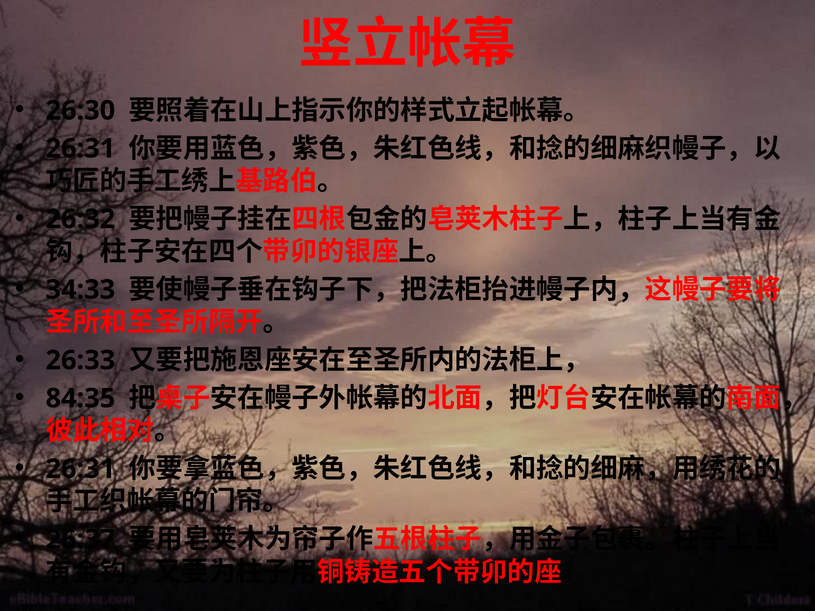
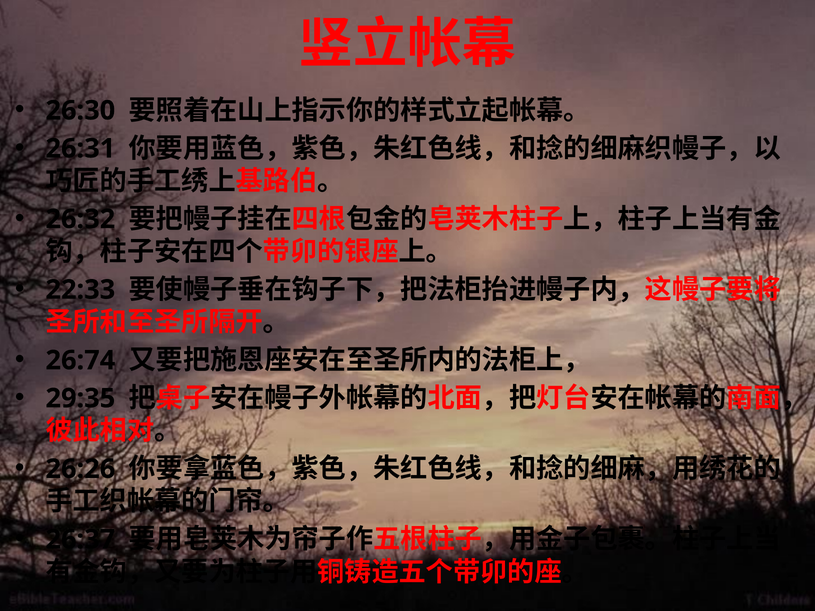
34:33: 34:33 -> 22:33 (80, 290)
26:33: 26:33 -> 26:74 (80, 360)
84:35: 84:35 -> 29:35 (80, 398)
26:31: 26:31 -> 26:26 (80, 469)
